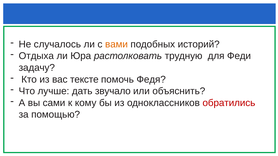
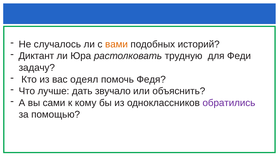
Отдыха: Отдыха -> Диктант (36, 56)
тексте: тексте -> одеял (84, 80)
обратились colour: red -> purple (229, 103)
